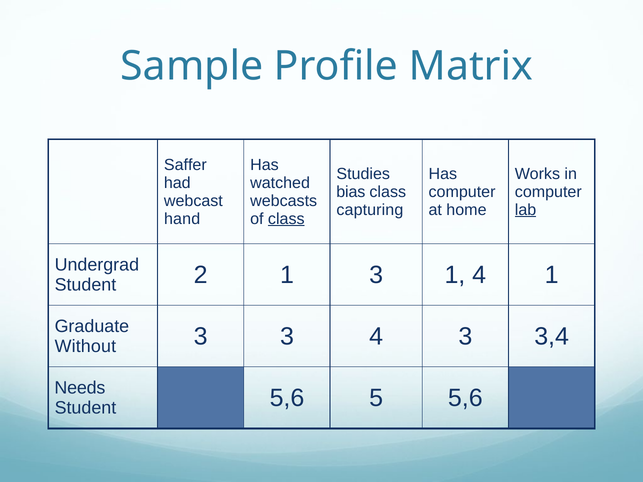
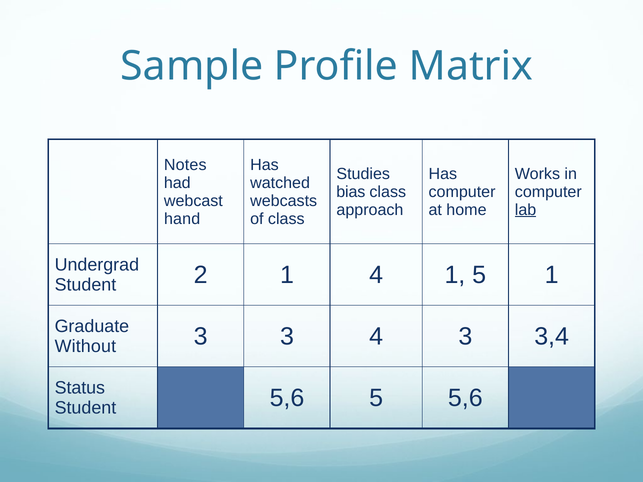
Saffer: Saffer -> Notes (185, 165)
capturing: capturing -> approach (370, 210)
class underline: present -> none (286, 219)
1 3: 3 -> 4 (376, 275)
1 4: 4 -> 5 (479, 275)
Needs: Needs -> Status (80, 388)
